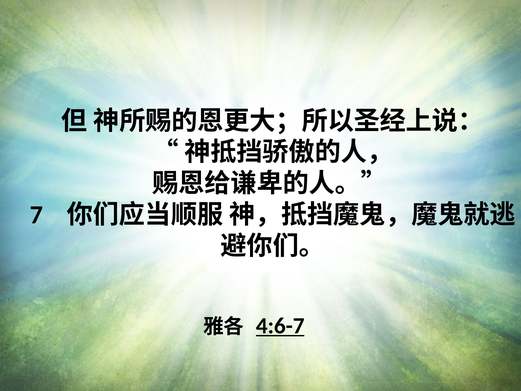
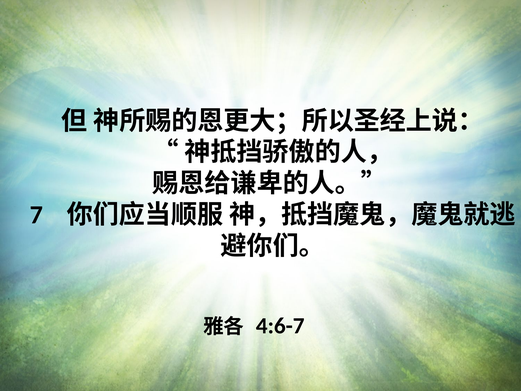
4:6-7 underline: present -> none (280, 326)
